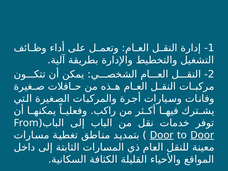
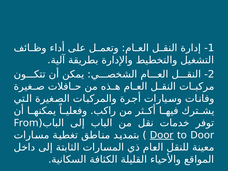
Door underline: present -> none (202, 135)
